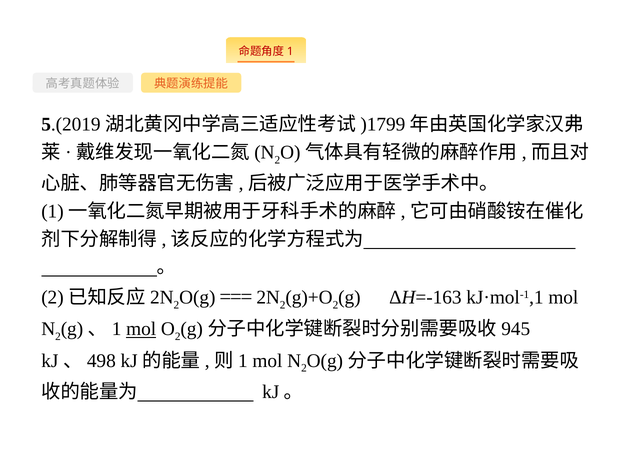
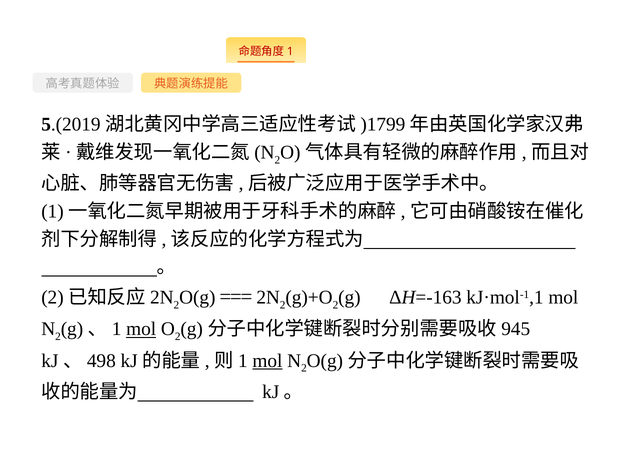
mol underline: none -> present (267, 361)
